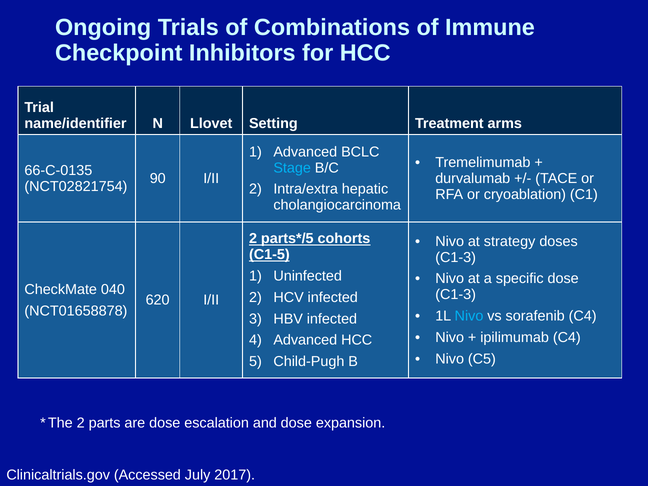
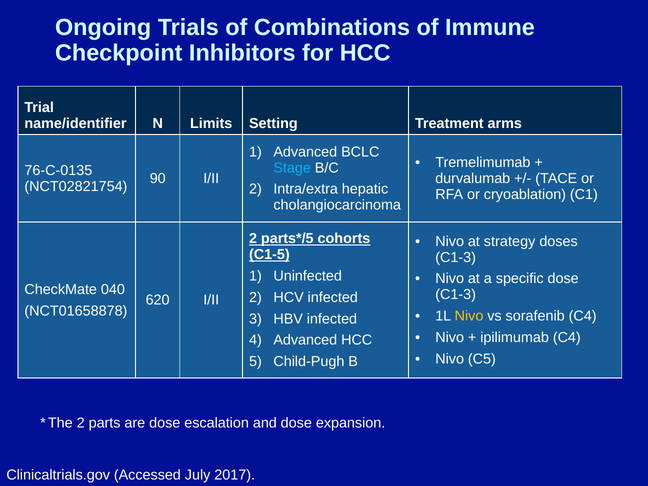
Llovet: Llovet -> Limits (211, 123)
66-C-0135: 66-C-0135 -> 76-C-0135 (58, 170)
Nivo colour: light blue -> yellow (469, 316)
